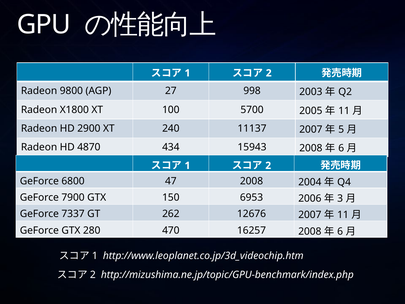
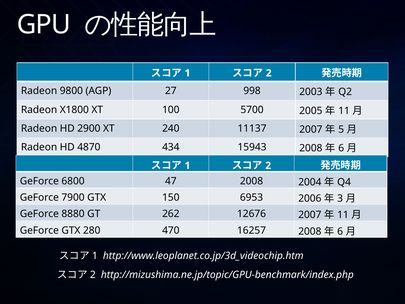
7337: 7337 -> 8880 (73, 214)
